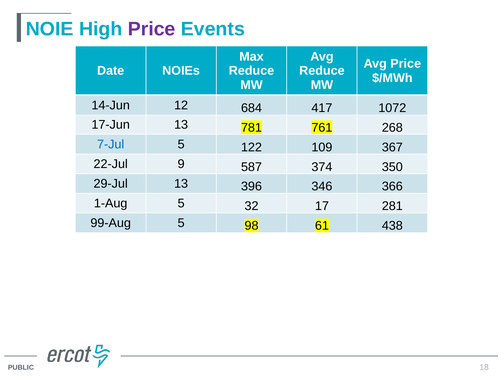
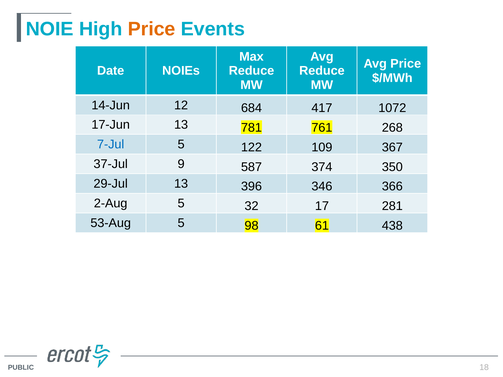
Price colour: purple -> orange (152, 29)
22-Jul: 22-Jul -> 37-Jul (111, 164)
1-Aug: 1-Aug -> 2-Aug (111, 203)
99-Aug: 99-Aug -> 53-Aug (111, 223)
